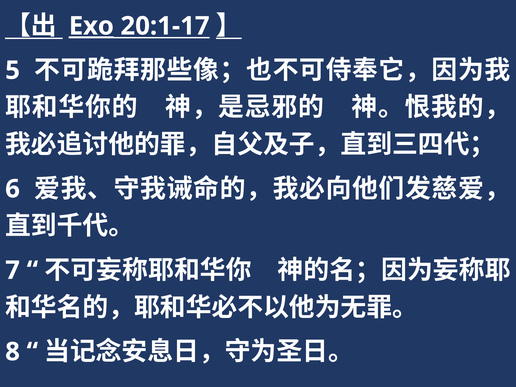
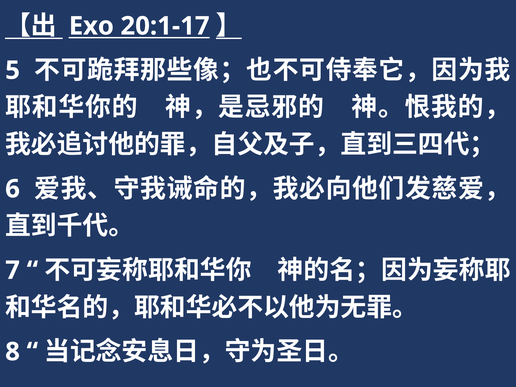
Exo underline: present -> none (91, 26)
